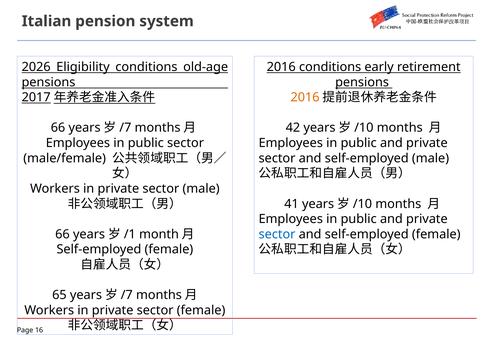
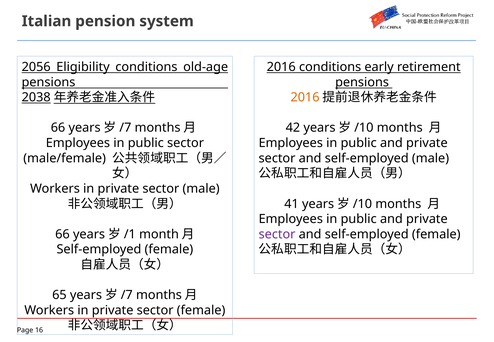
2026: 2026 -> 2056 (36, 67)
2017: 2017 -> 2038 (36, 97)
sector colour: blue -> purple (277, 234)
